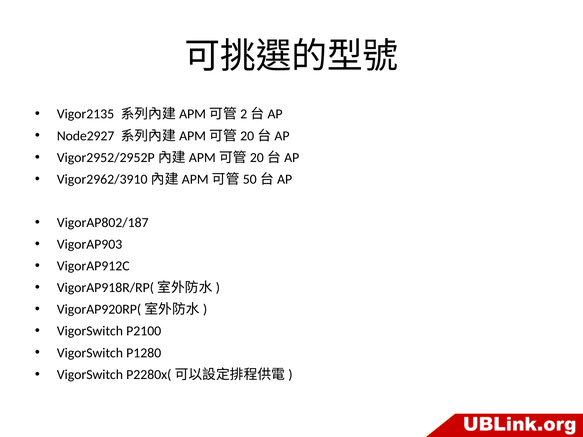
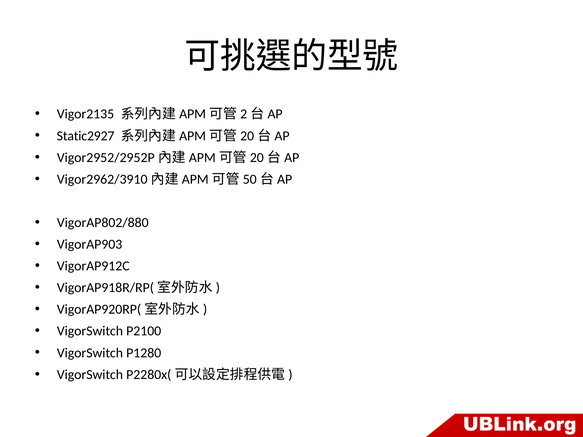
Node2927: Node2927 -> Static2927 (86, 136)
VigorAP802/187: VigorAP802/187 -> VigorAP802/880 (103, 223)
